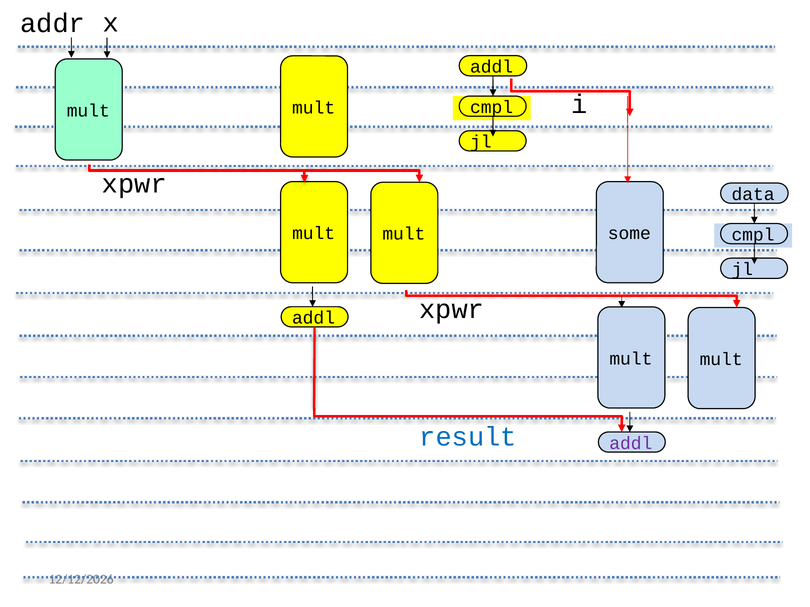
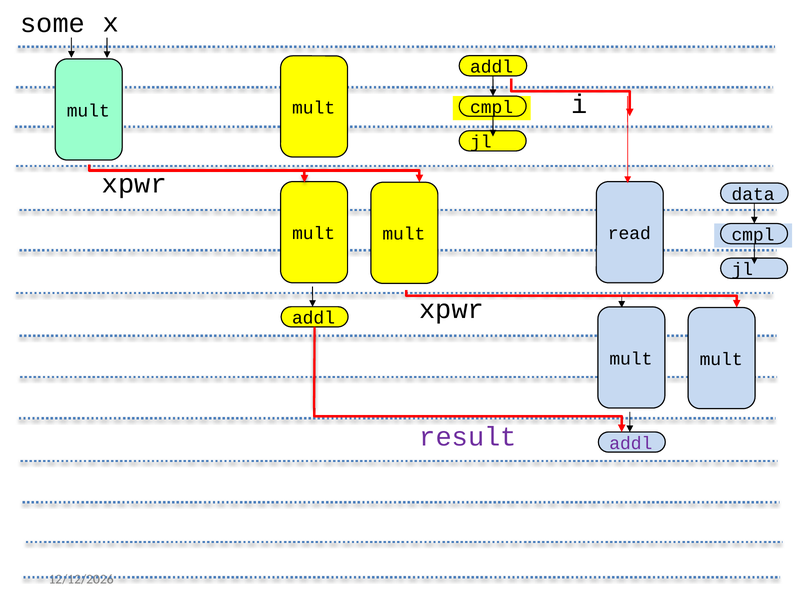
addr: addr -> some (53, 24)
some: some -> read (629, 234)
result colour: blue -> purple (468, 437)
